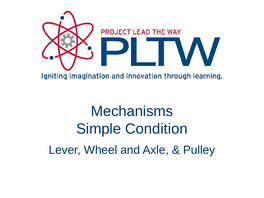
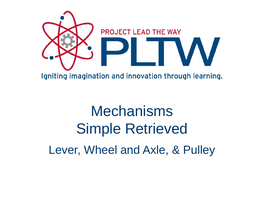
Condition: Condition -> Retrieved (156, 129)
